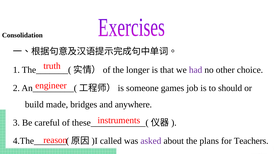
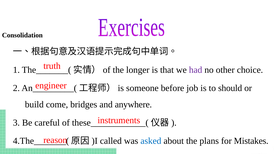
games: games -> before (173, 88)
made: made -> come (57, 105)
asked colour: purple -> blue (151, 141)
Teachers: Teachers -> Mistakes (251, 141)
